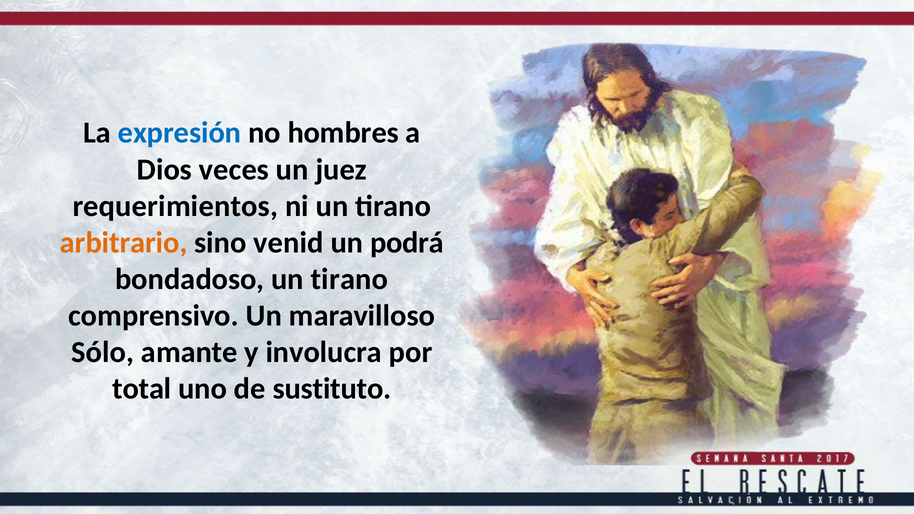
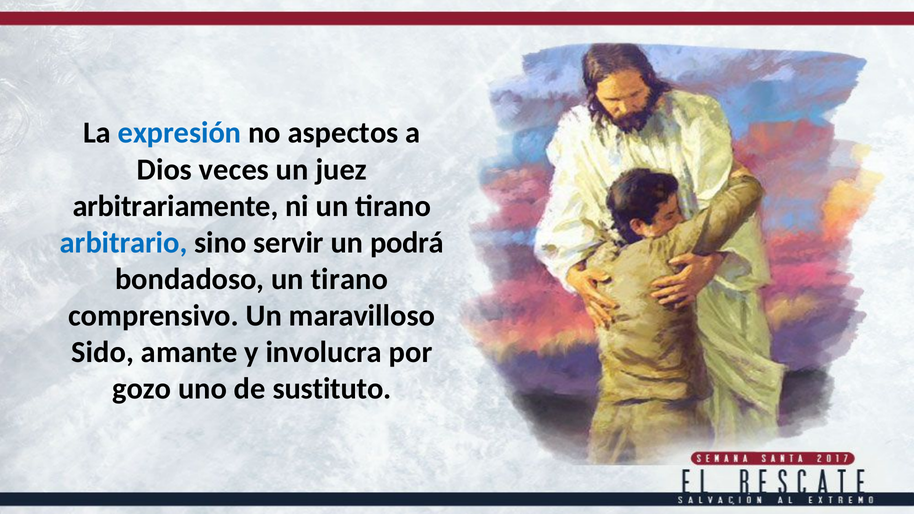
hombres: hombres -> aspectos (343, 133)
requerimientos: requerimientos -> arbitrariamente (175, 206)
arbitrario colour: orange -> blue (124, 243)
venid: venid -> servir (289, 243)
Sólo: Sólo -> Sido (103, 352)
total: total -> gozo (142, 389)
